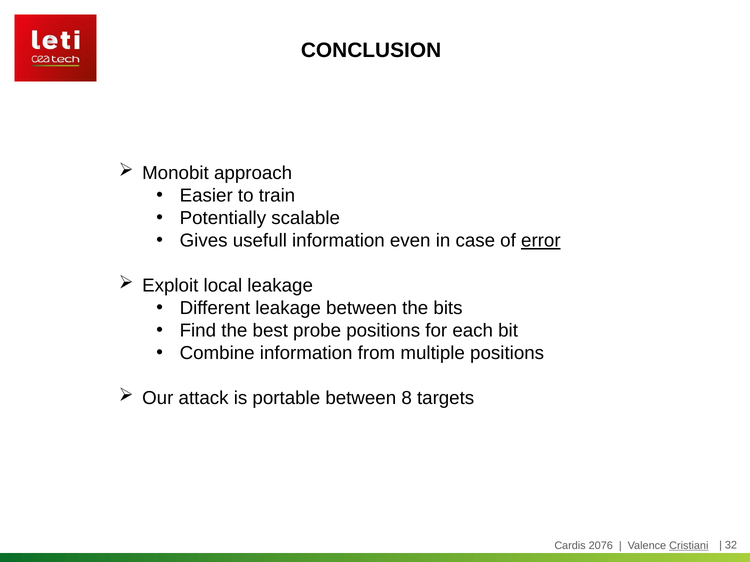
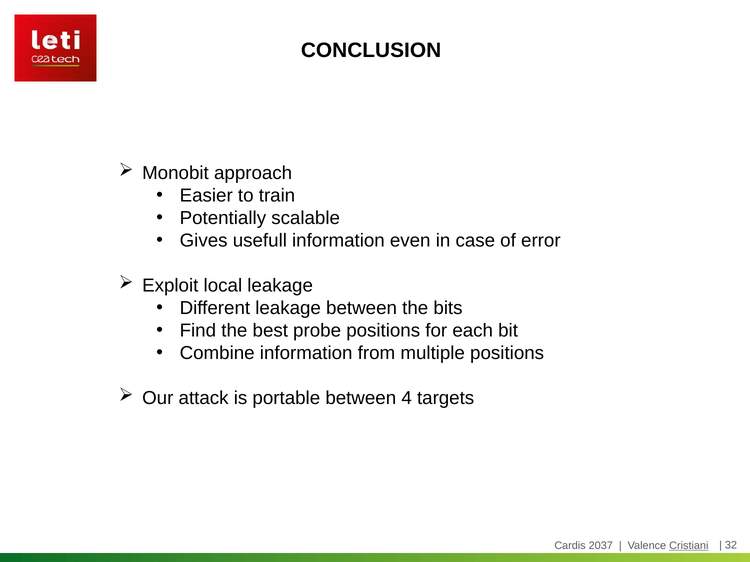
error underline: present -> none (541, 241)
8: 8 -> 4 (407, 398)
2076: 2076 -> 2037 (601, 546)
